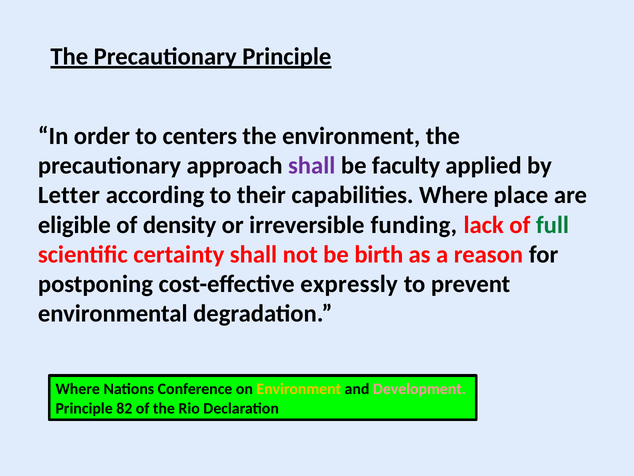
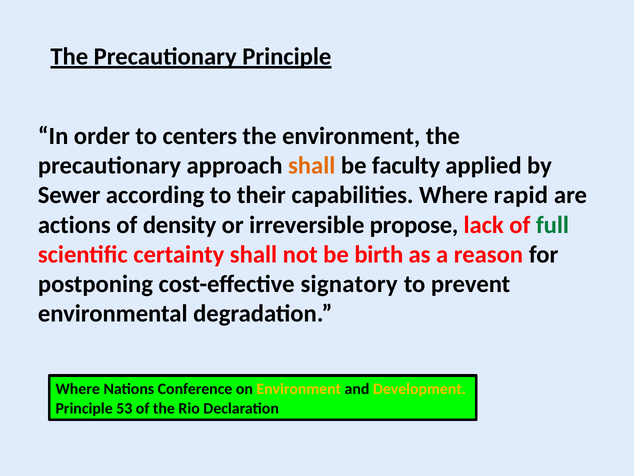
shall colour: purple -> orange (312, 165)
Letter: Letter -> Sewer (69, 195)
place: place -> rapid (521, 195)
eligible: eligible -> actions (74, 225)
funding: funding -> propose (414, 225)
expressly: expressly -> signatory (349, 284)
Development colour: pink -> yellow (419, 389)
82: 82 -> 53 (124, 408)
